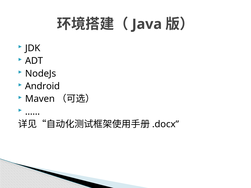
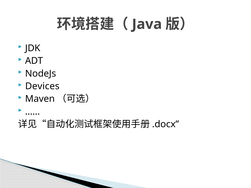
Android: Android -> Devices (42, 86)
